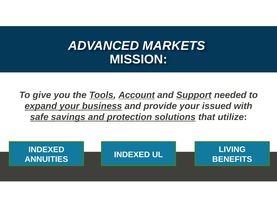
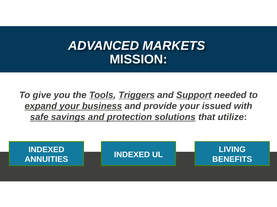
Account: Account -> Triggers (137, 95)
